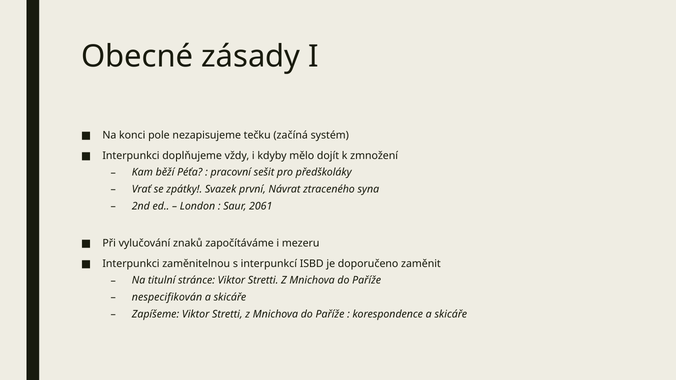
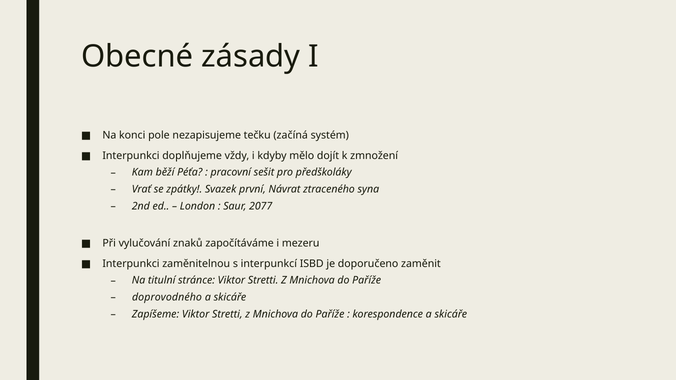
2061: 2061 -> 2077 (261, 206)
nespecifikován: nespecifikován -> doprovodného (167, 298)
